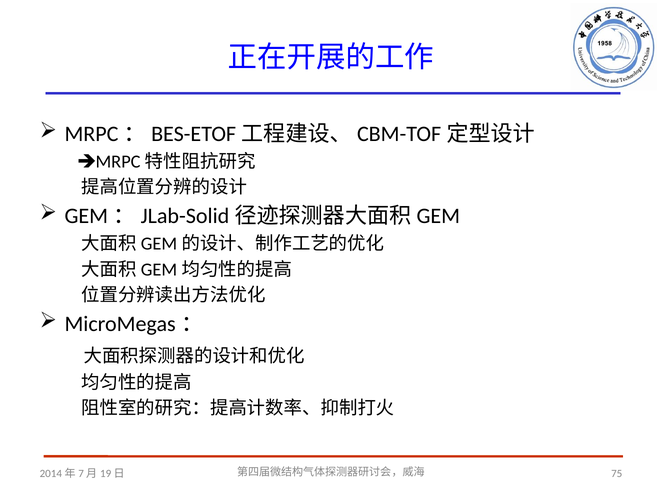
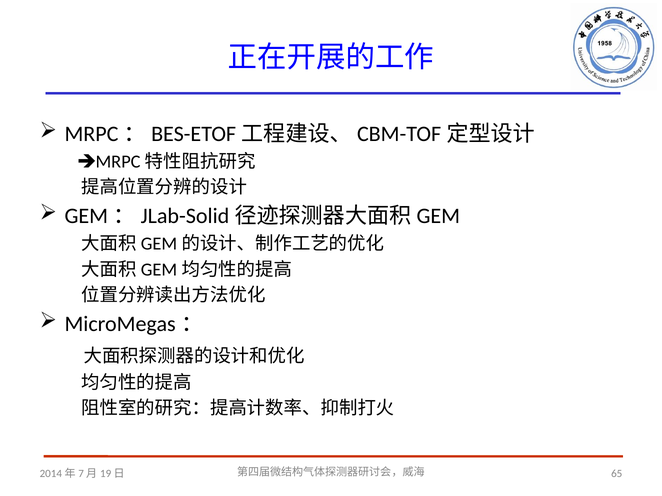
75: 75 -> 65 (617, 474)
